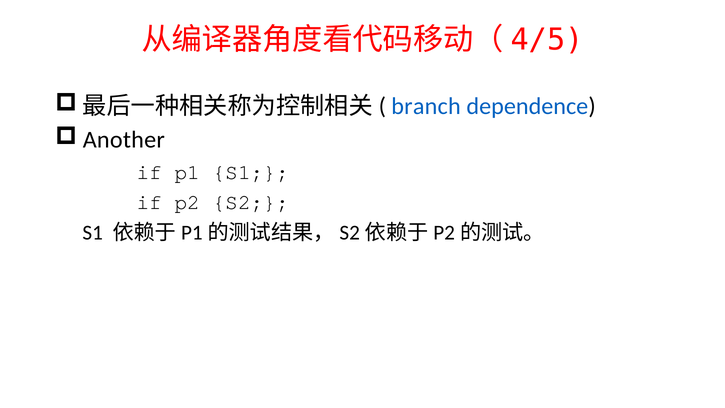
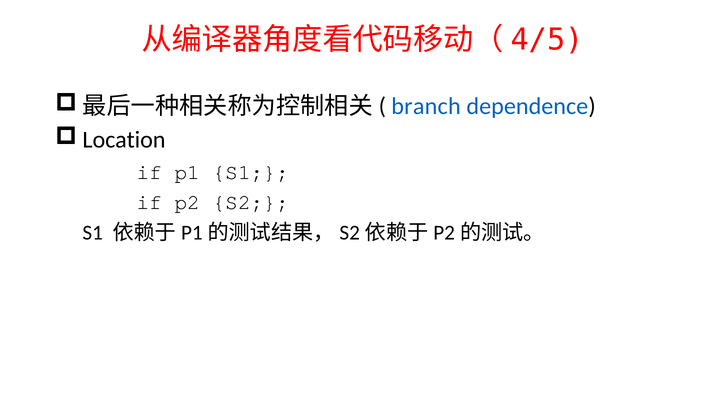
Another: Another -> Location (124, 140)
